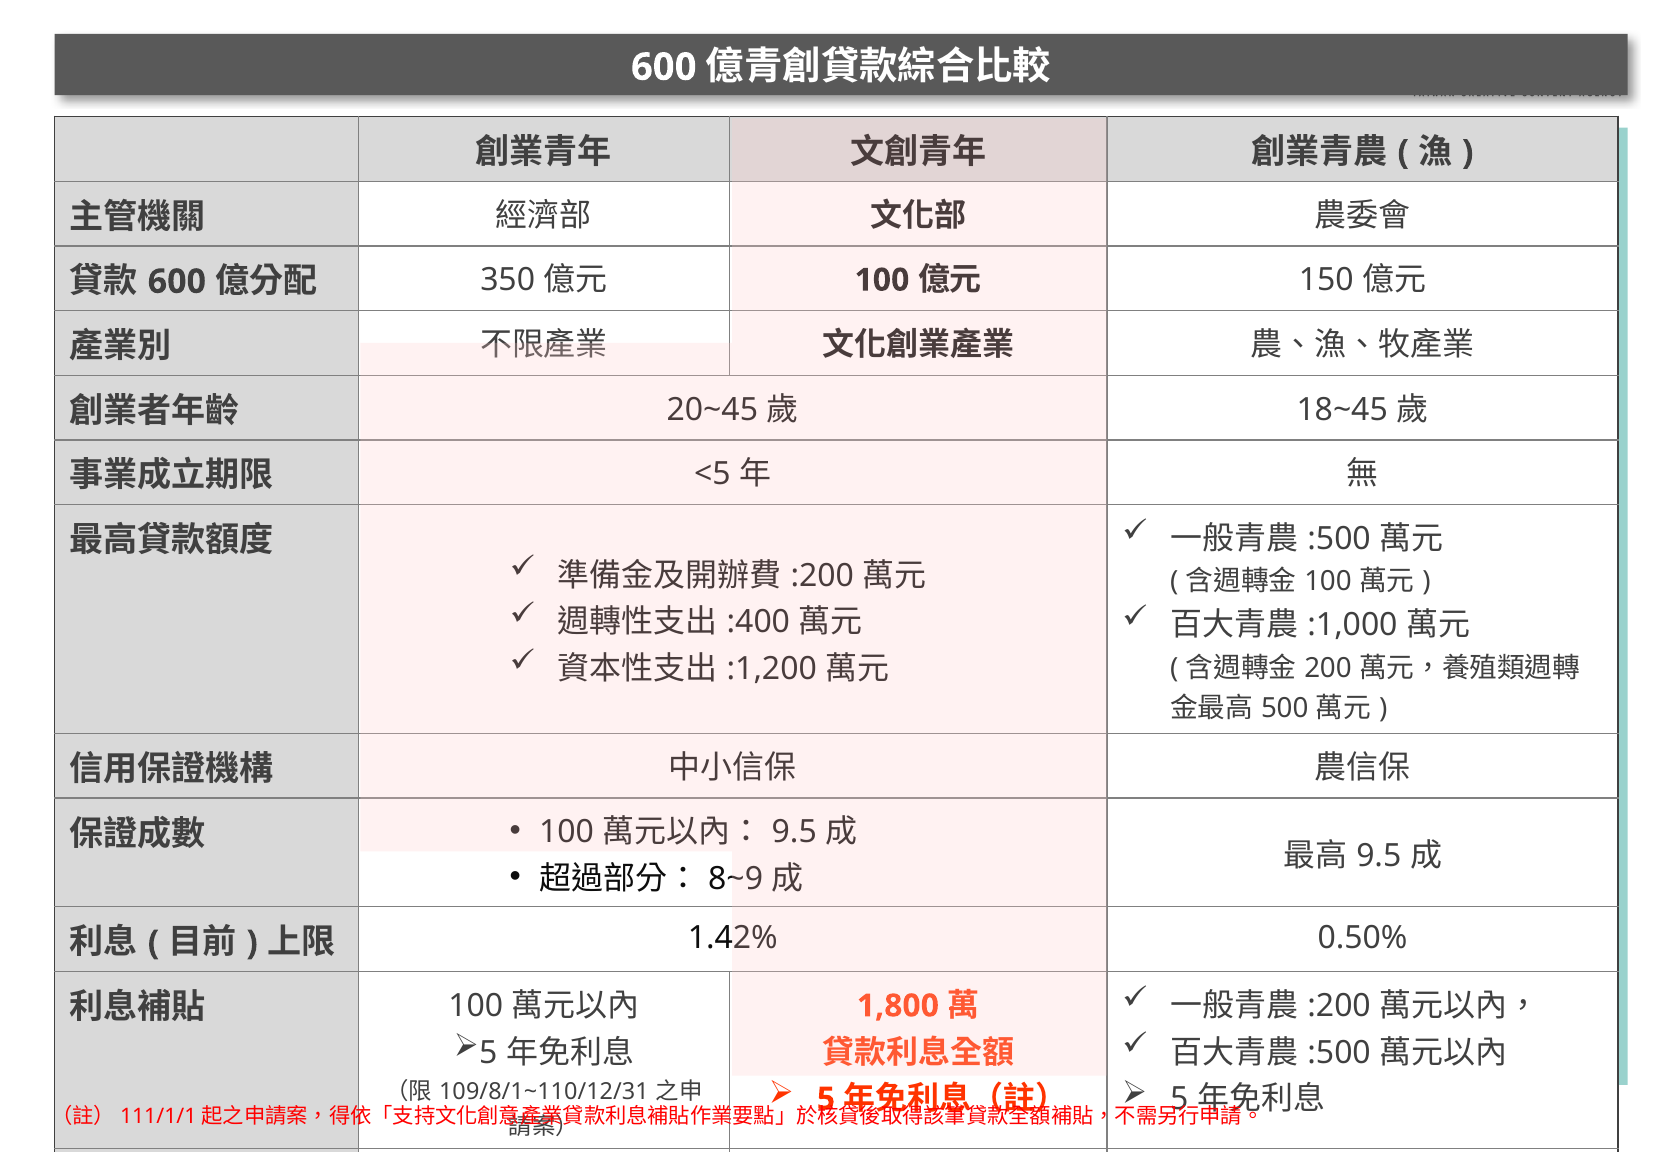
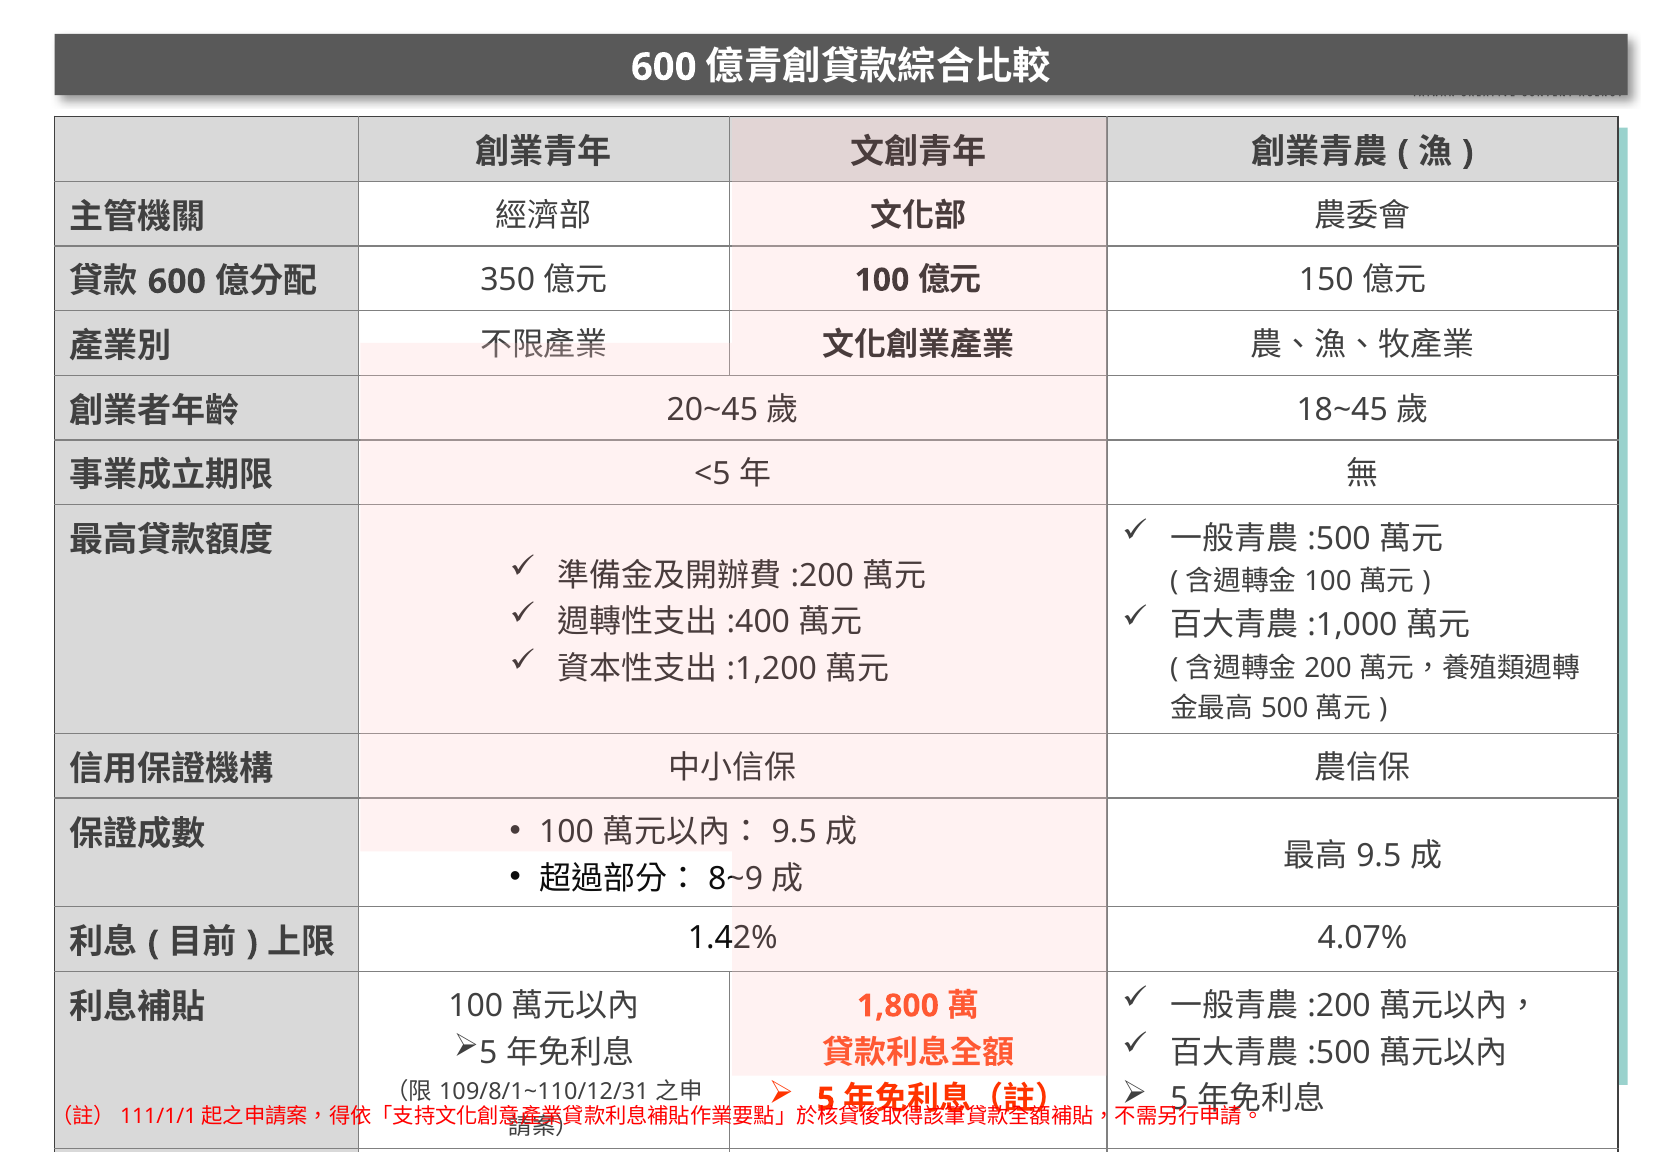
0.50%: 0.50% -> 4.07% (1363, 938)
